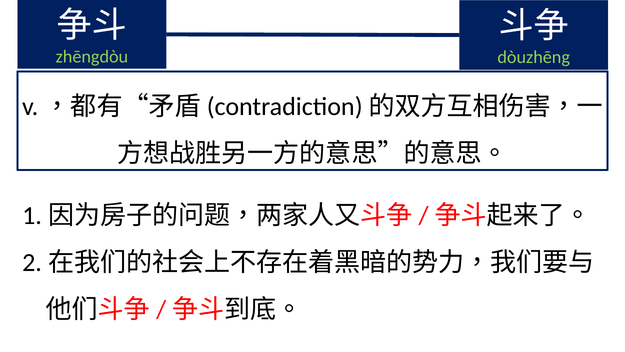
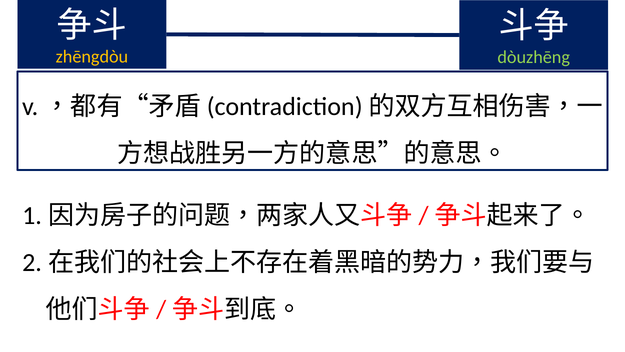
zhēngdòu colour: light green -> yellow (92, 57)
